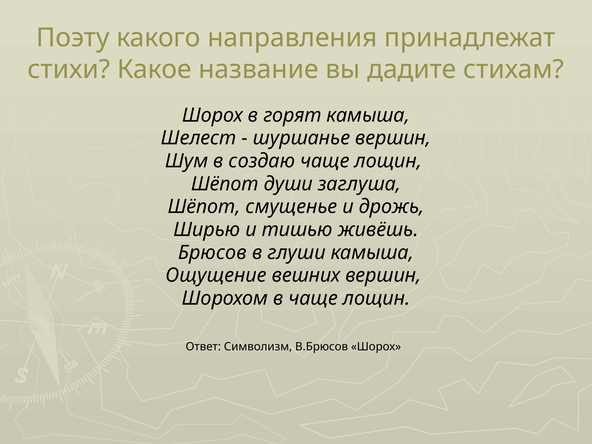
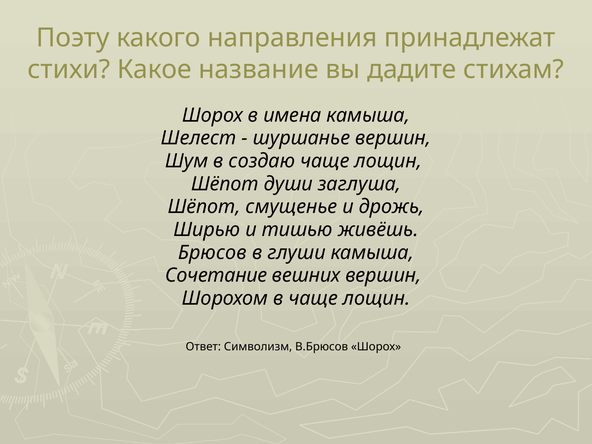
горят: горят -> имена (292, 115)
Ощущение: Ощущение -> Сочетание (216, 275)
